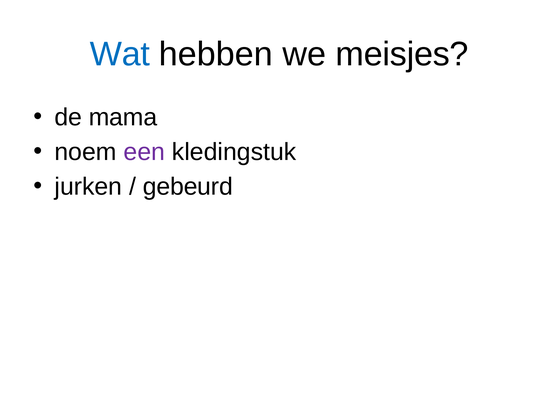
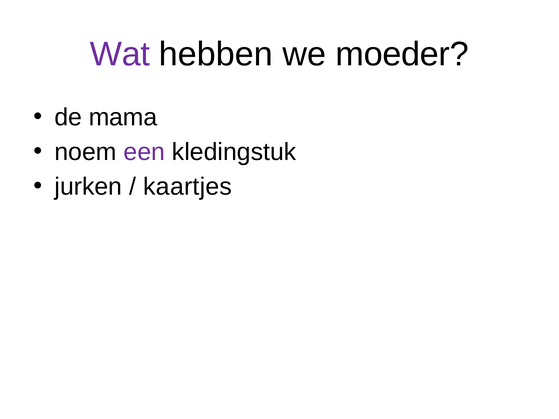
Wat colour: blue -> purple (120, 54)
meisjes: meisjes -> moeder (402, 54)
gebeurd: gebeurd -> kaartjes (188, 187)
